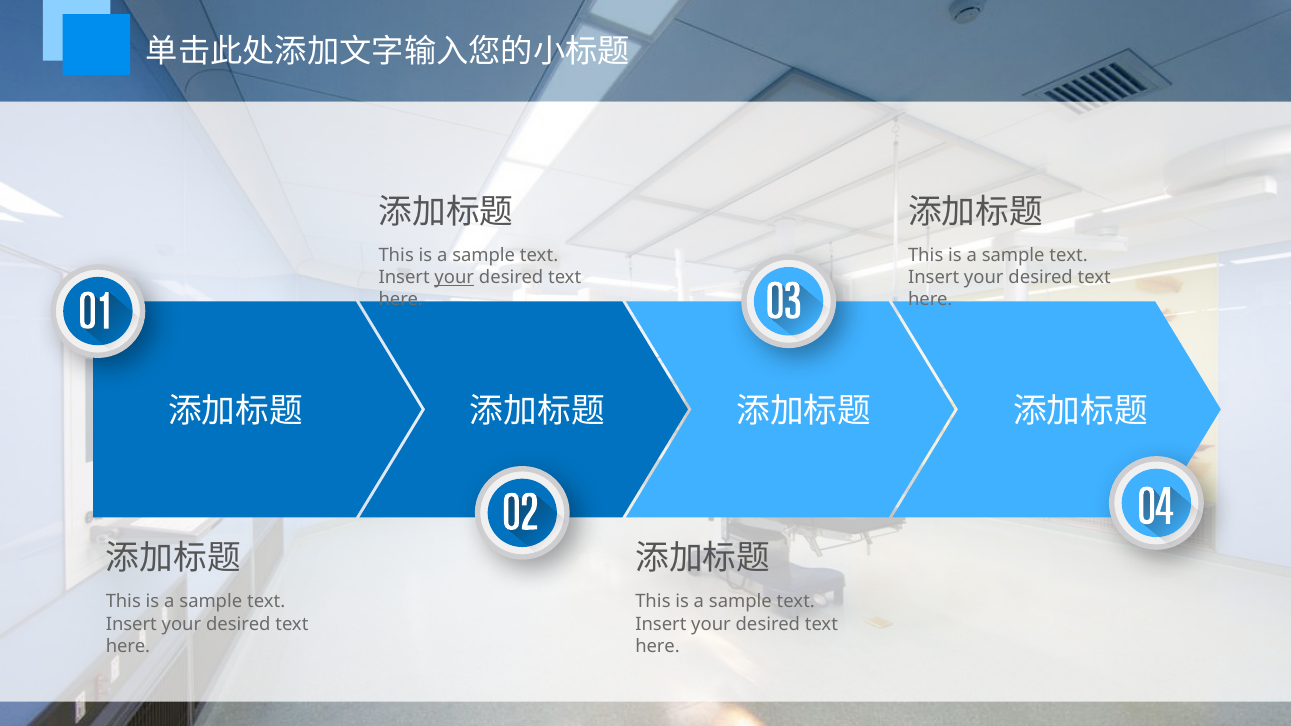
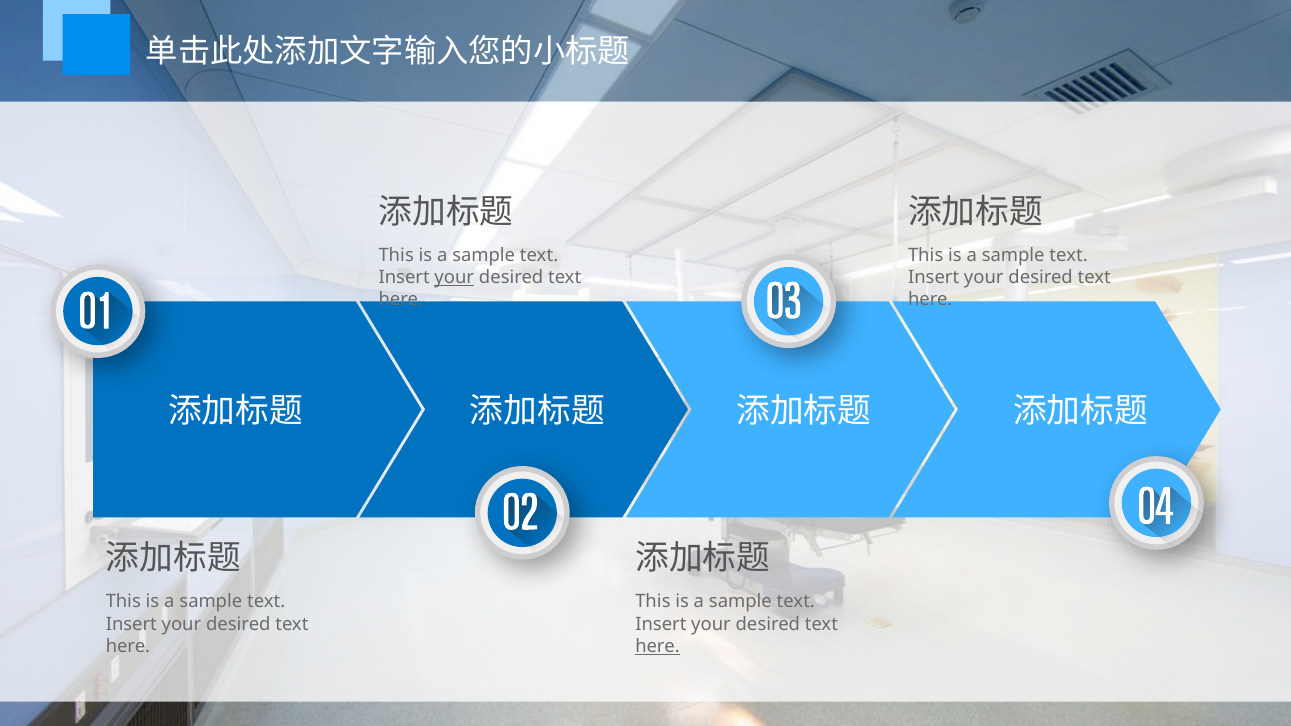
here underline: none -> present (658, 646)
